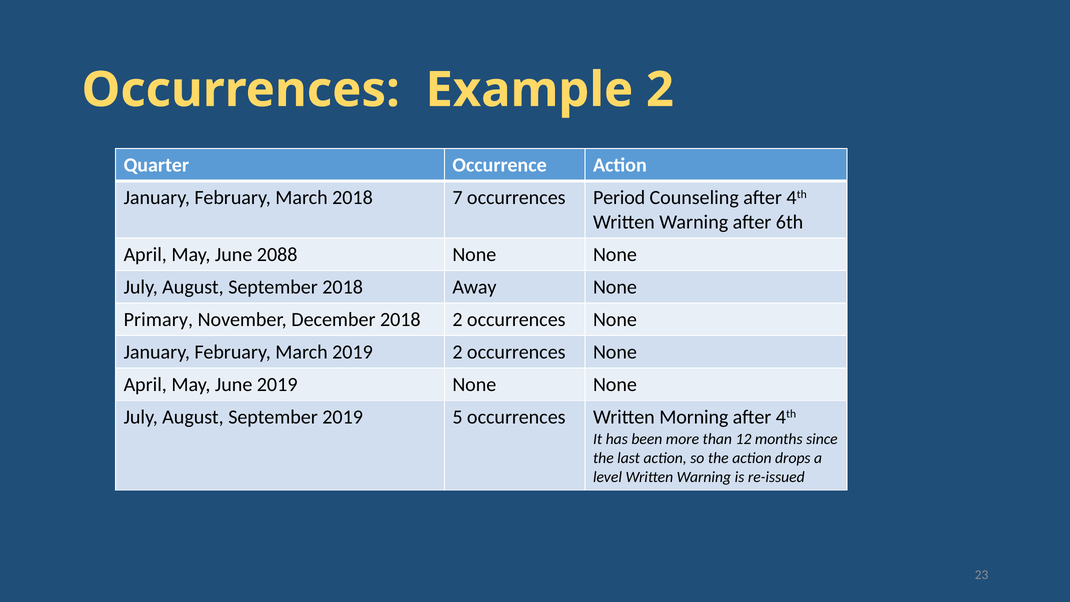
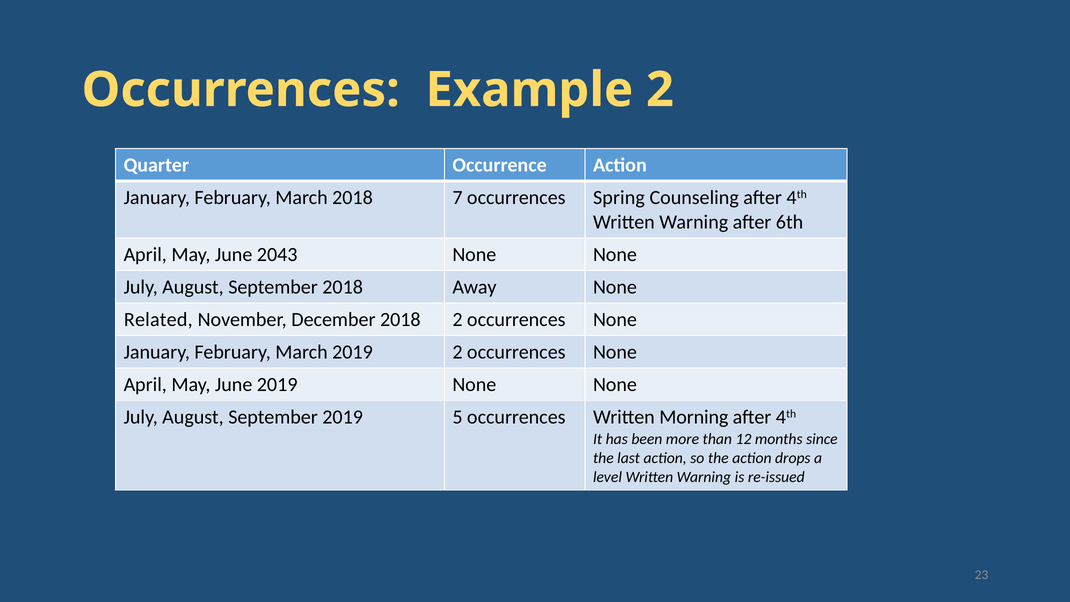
Period: Period -> Spring (619, 197)
2088: 2088 -> 2043 (277, 254)
Primary: Primary -> Related (158, 320)
